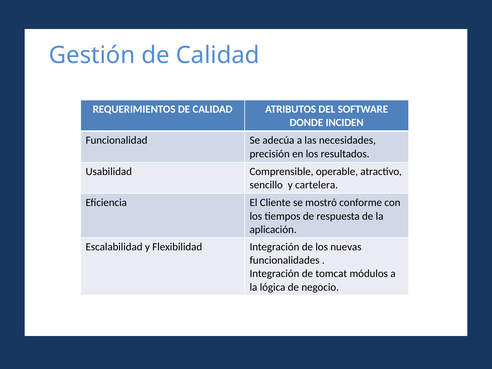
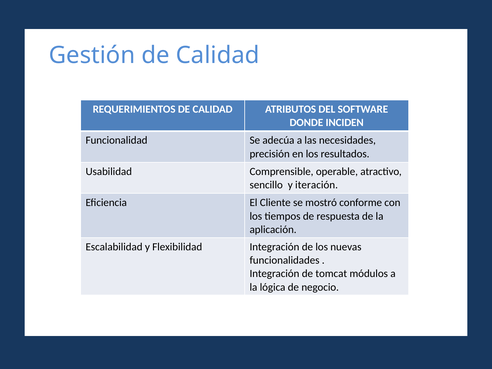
cartelera: cartelera -> iteración (317, 185)
